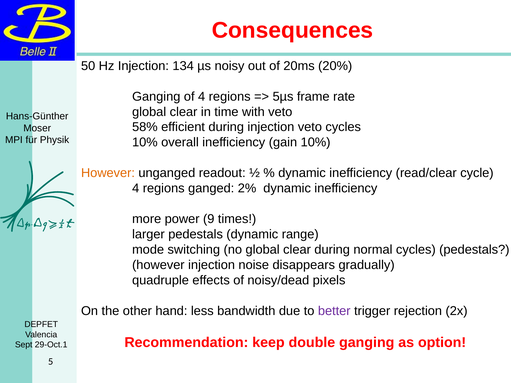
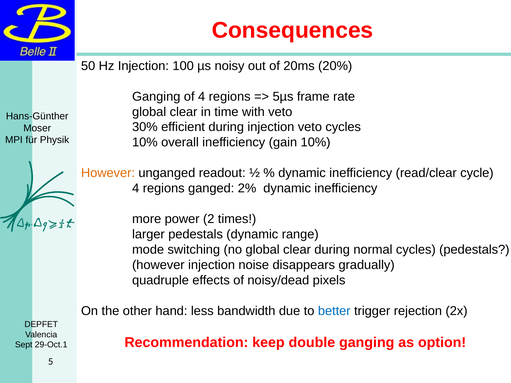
134: 134 -> 100 (183, 66)
58%: 58% -> 30% (145, 127)
9: 9 -> 2 (209, 219)
better colour: purple -> blue (334, 311)
